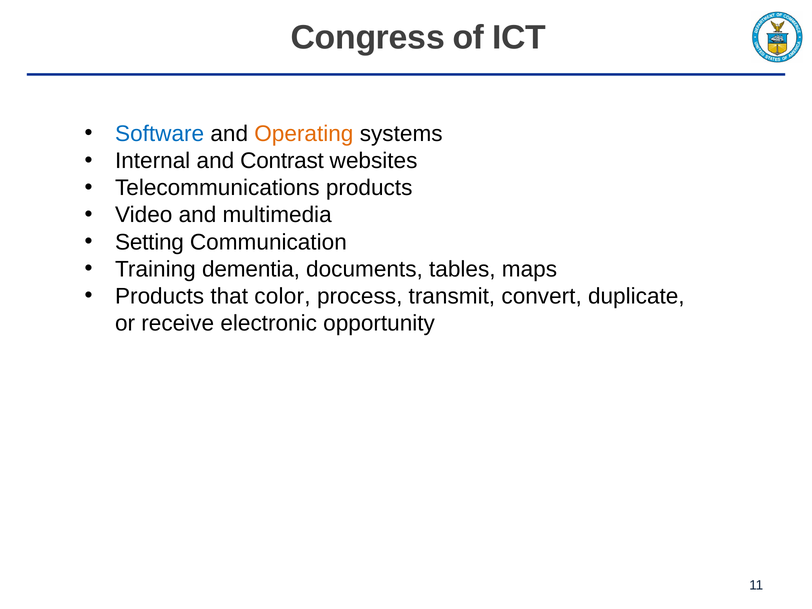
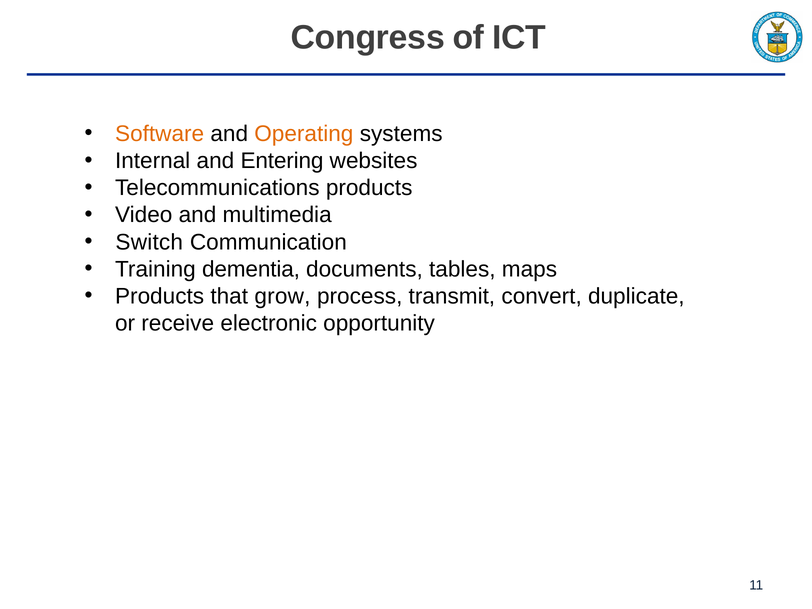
Software colour: blue -> orange (160, 134)
Contrast: Contrast -> Entering (282, 161)
Setting: Setting -> Switch (149, 242)
color: color -> grow (282, 296)
